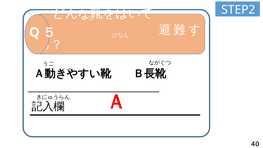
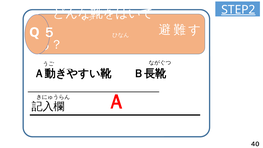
STEP2 underline: none -> present (238, 10)
